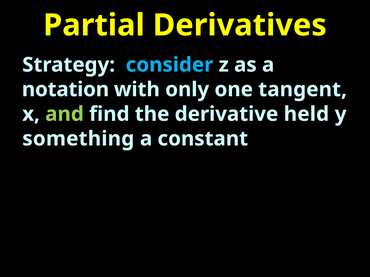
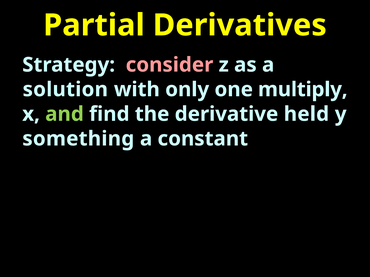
consider colour: light blue -> pink (169, 65)
notation: notation -> solution (65, 90)
tangent: tangent -> multiply (303, 90)
